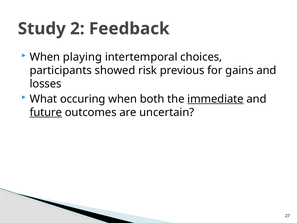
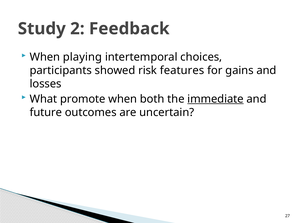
previous: previous -> features (182, 70)
occuring: occuring -> promote (83, 99)
future underline: present -> none (46, 112)
